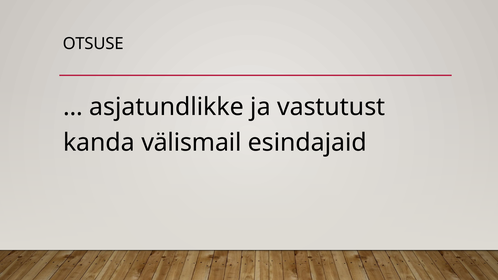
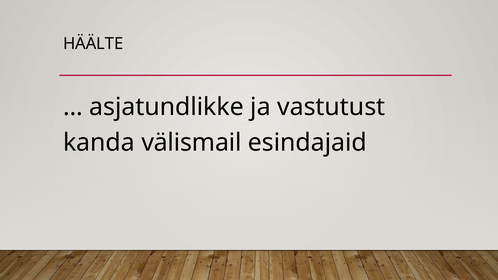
OTSUSE: OTSUSE -> HÄÄLTE (93, 44)
